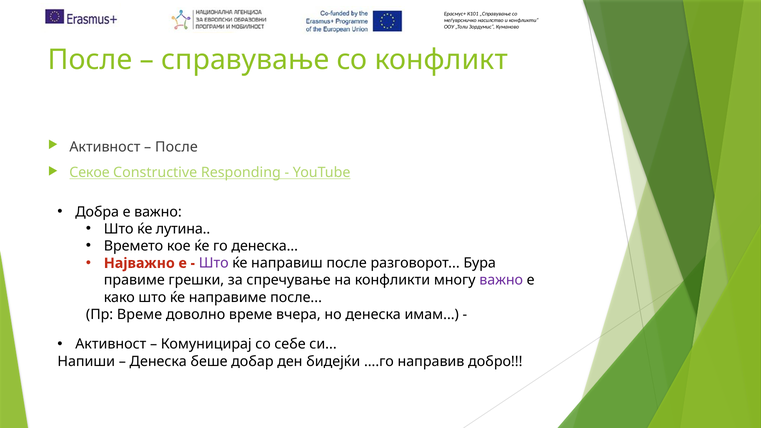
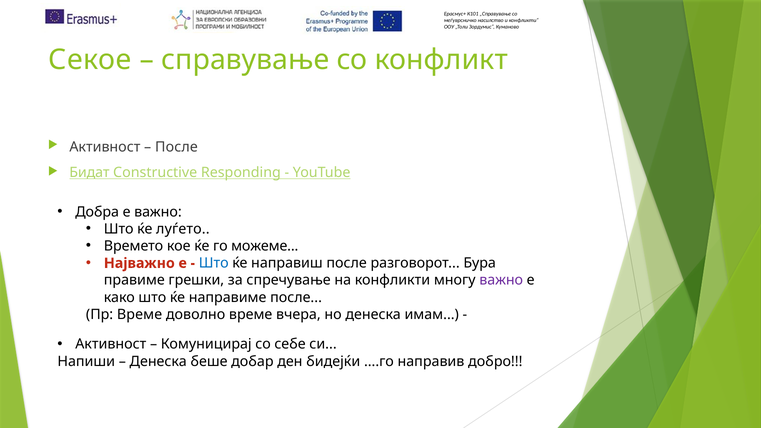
После: После -> Секое (90, 60)
Секое: Секое -> Бидат (89, 172)
лутина: лутина -> луѓето (183, 229)
го денеска: денеска -> можеме (265, 246)
Што colour: purple -> blue (214, 263)
